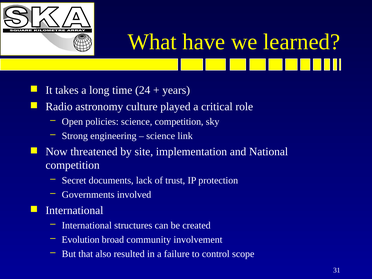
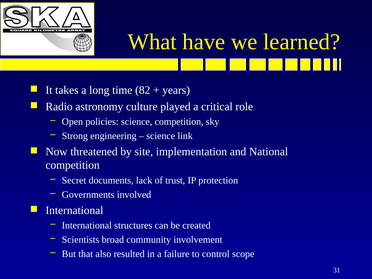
24: 24 -> 82 (143, 90)
Evolution: Evolution -> Scientists (81, 240)
